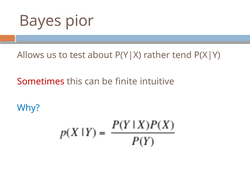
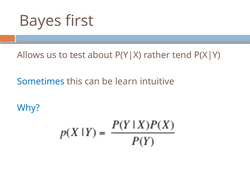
pior: pior -> first (80, 21)
Sometimes colour: red -> blue (41, 82)
finite: finite -> learn (126, 82)
